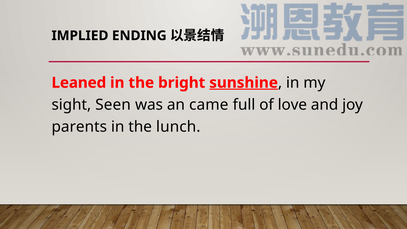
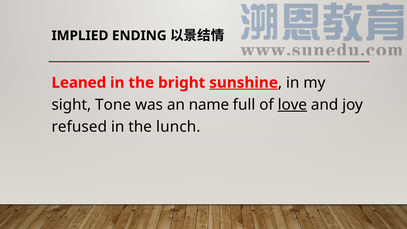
Seen: Seen -> Tone (113, 105)
came: came -> name (209, 105)
love underline: none -> present (292, 105)
parents: parents -> refused (79, 127)
